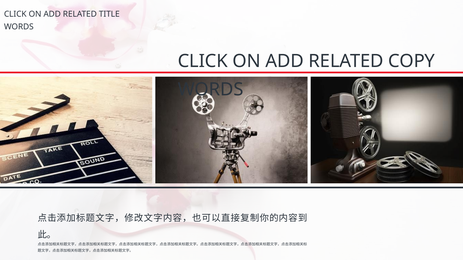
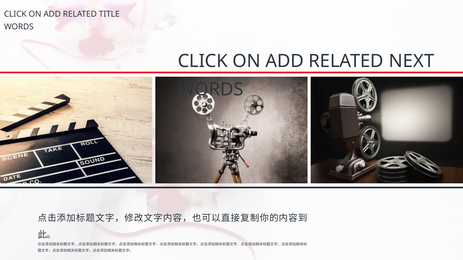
COPY: COPY -> NEXT (411, 61)
